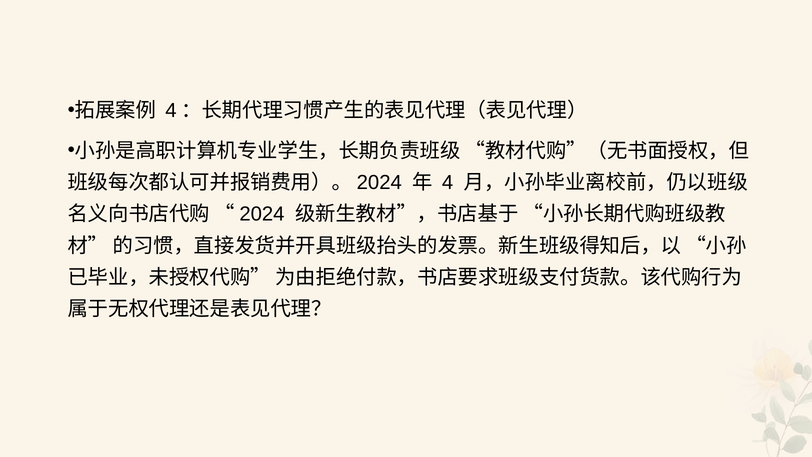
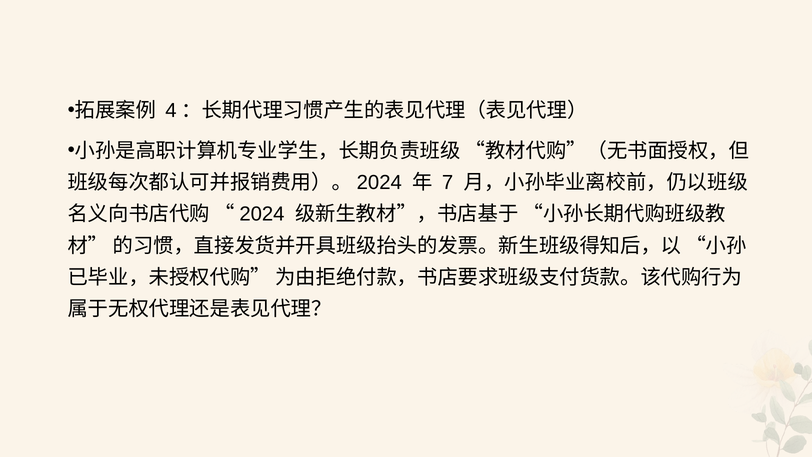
4: 4 -> 7 (448, 182)
